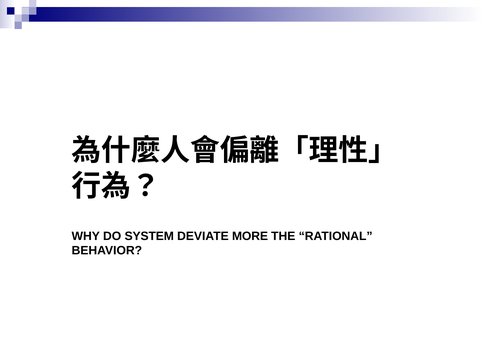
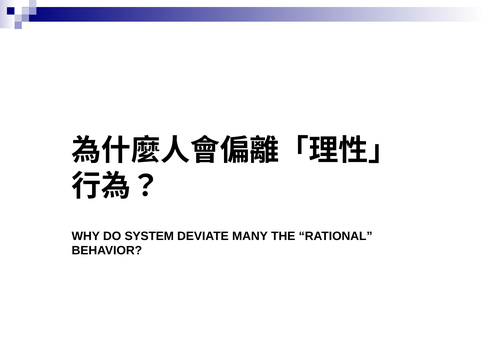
MORE: MORE -> MANY (250, 236)
